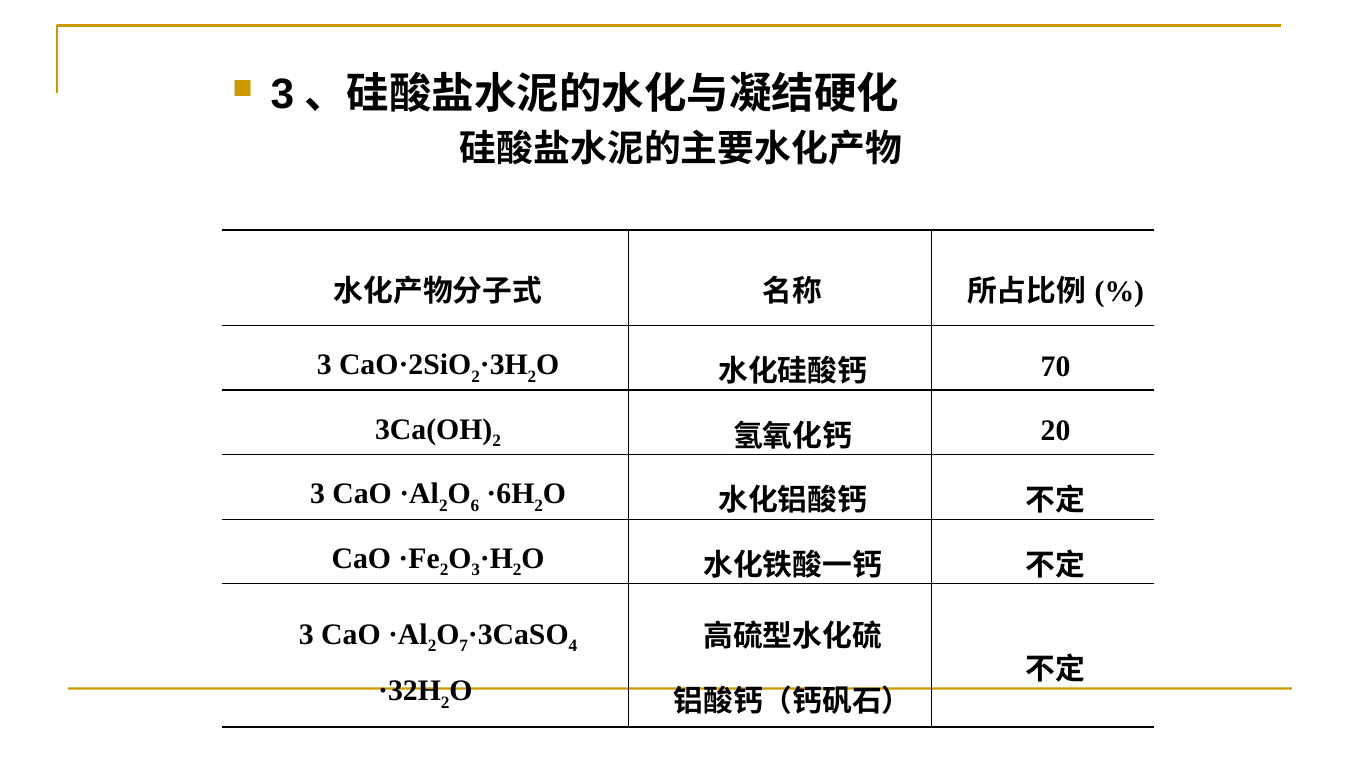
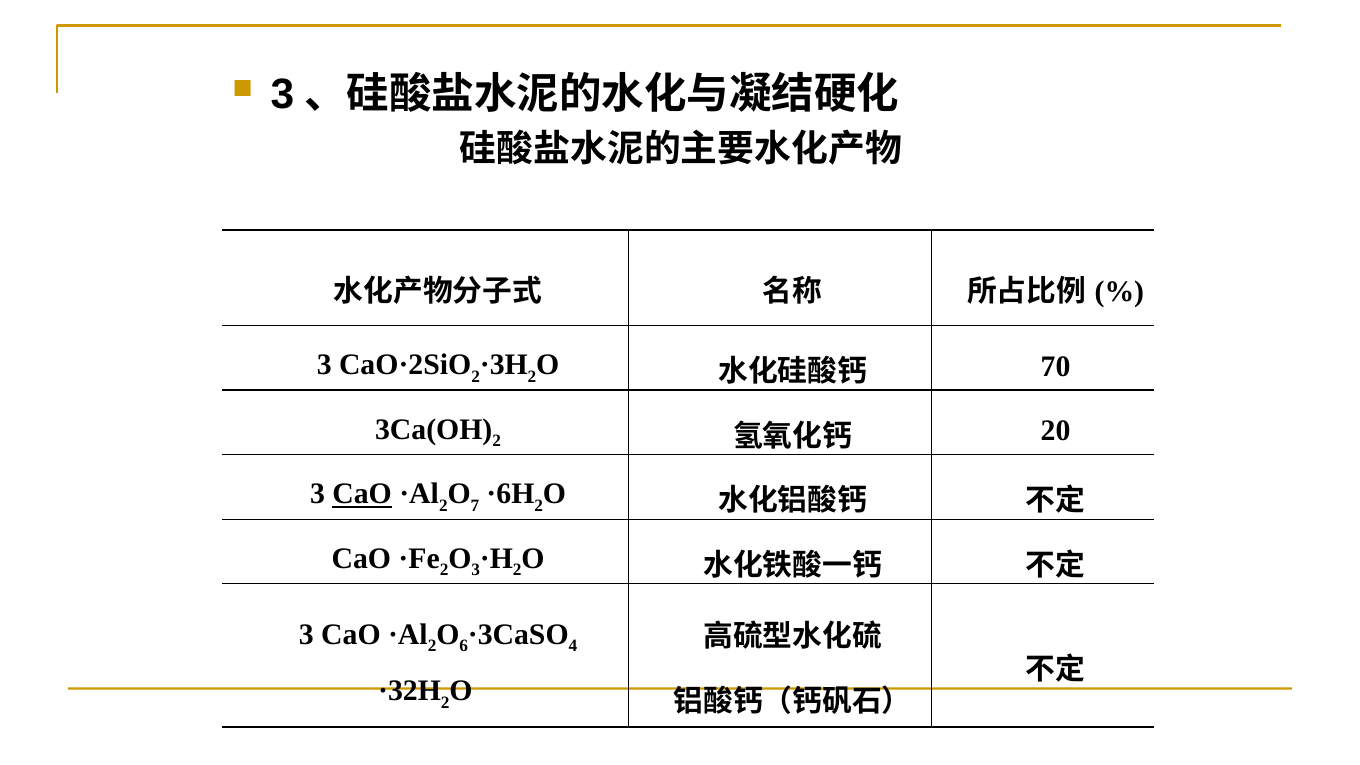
CaO underline: none -> present (362, 494)
6: 6 -> 7 (475, 506)
7: 7 -> 6 (464, 646)
